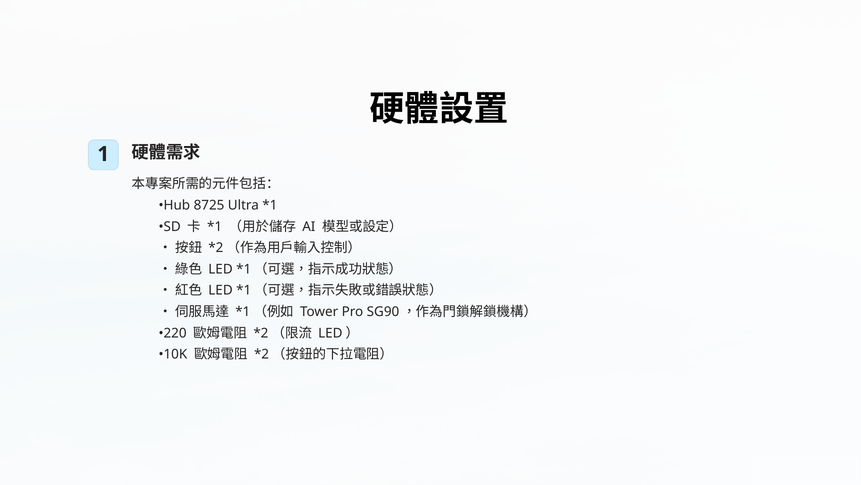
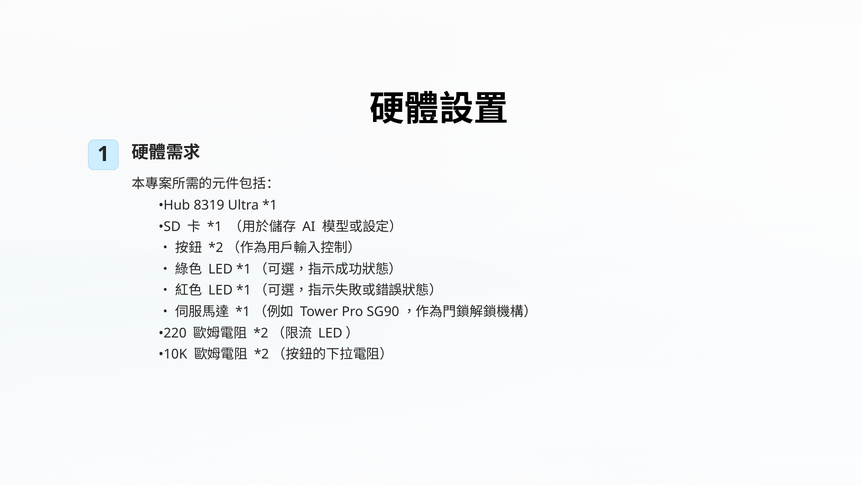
8725: 8725 -> 8319 (209, 205)
